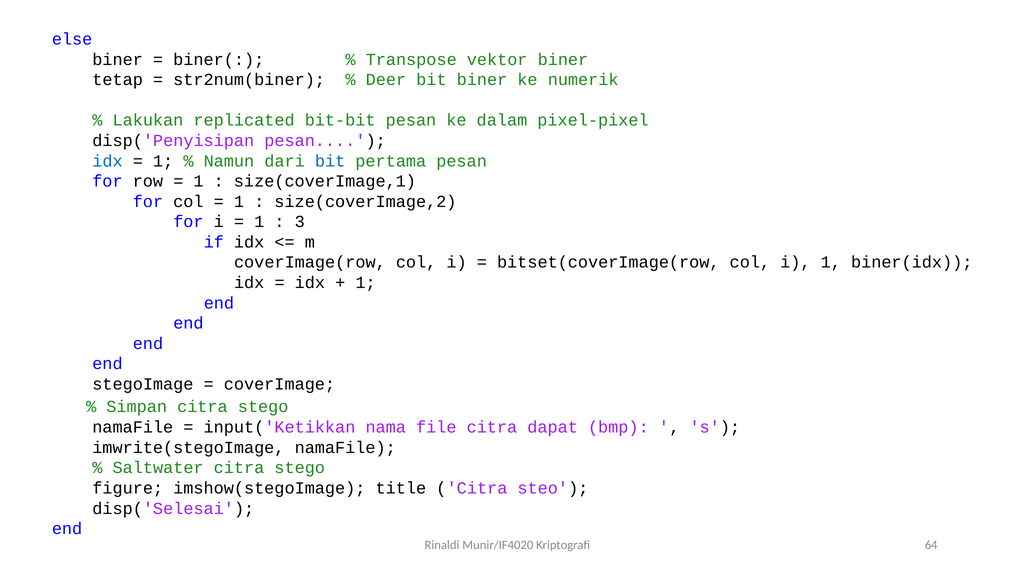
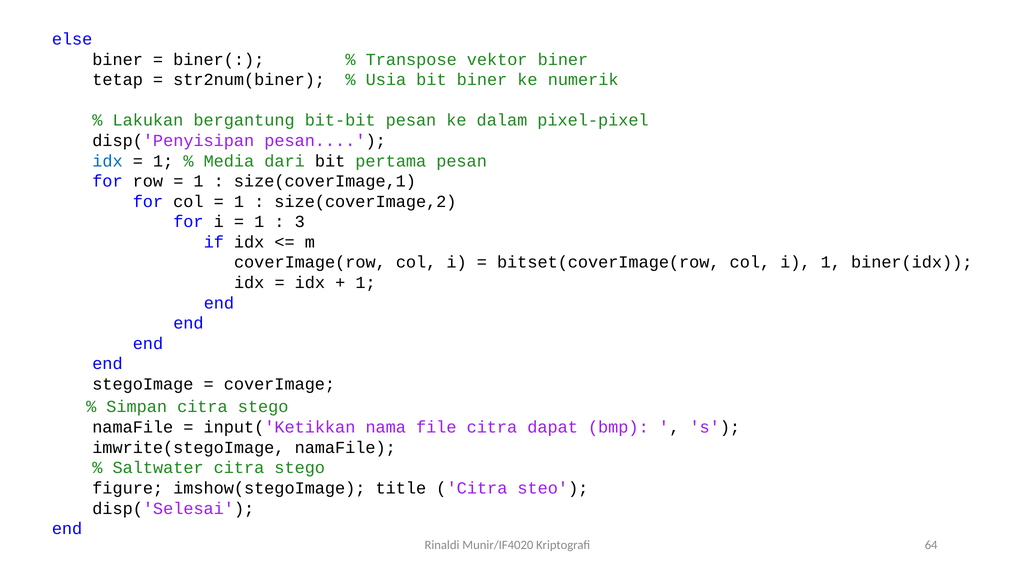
Deer: Deer -> Usia (386, 80)
replicated: replicated -> bergantung (244, 120)
Namun: Namun -> Media (229, 161)
bit colour: blue -> black (330, 161)
